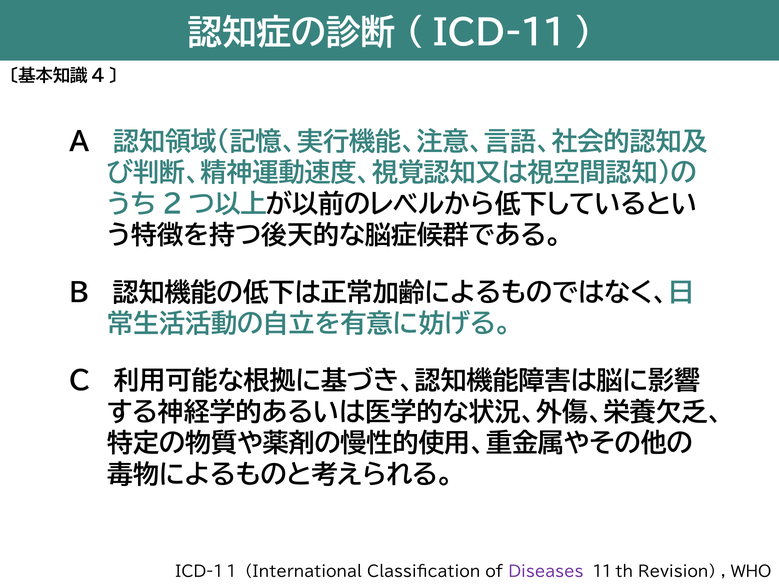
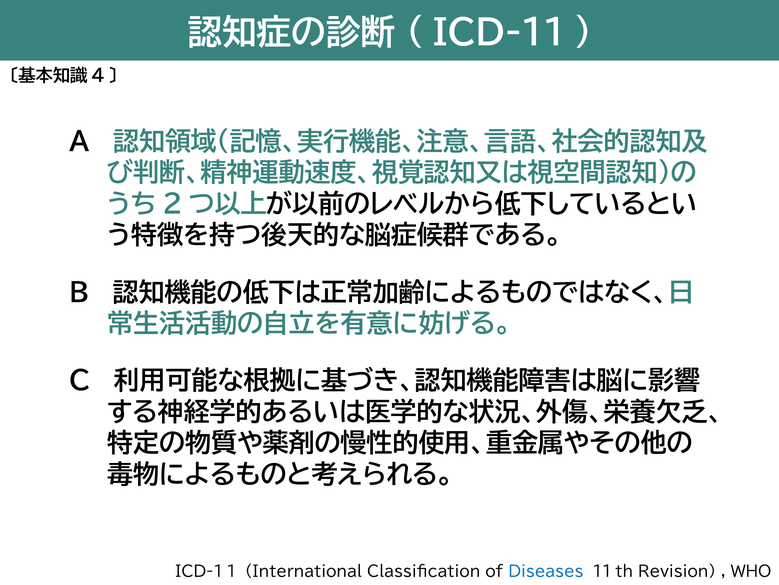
Diseases colour: purple -> blue (546, 571)
